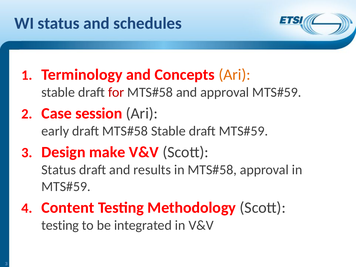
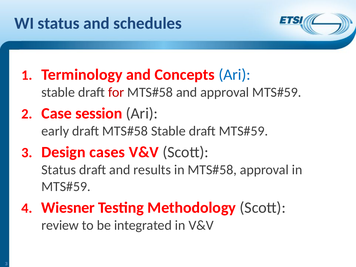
Ari colour: orange -> blue (235, 75)
make: make -> cases (107, 152)
Content: Content -> Wiesner (68, 208)
testing: testing -> review (60, 225)
